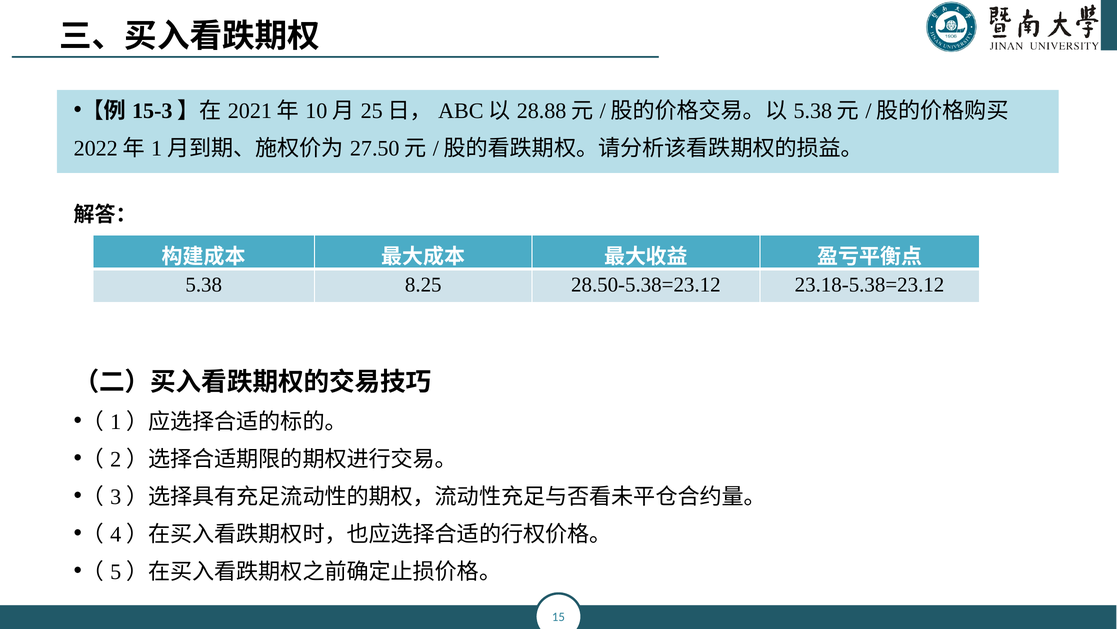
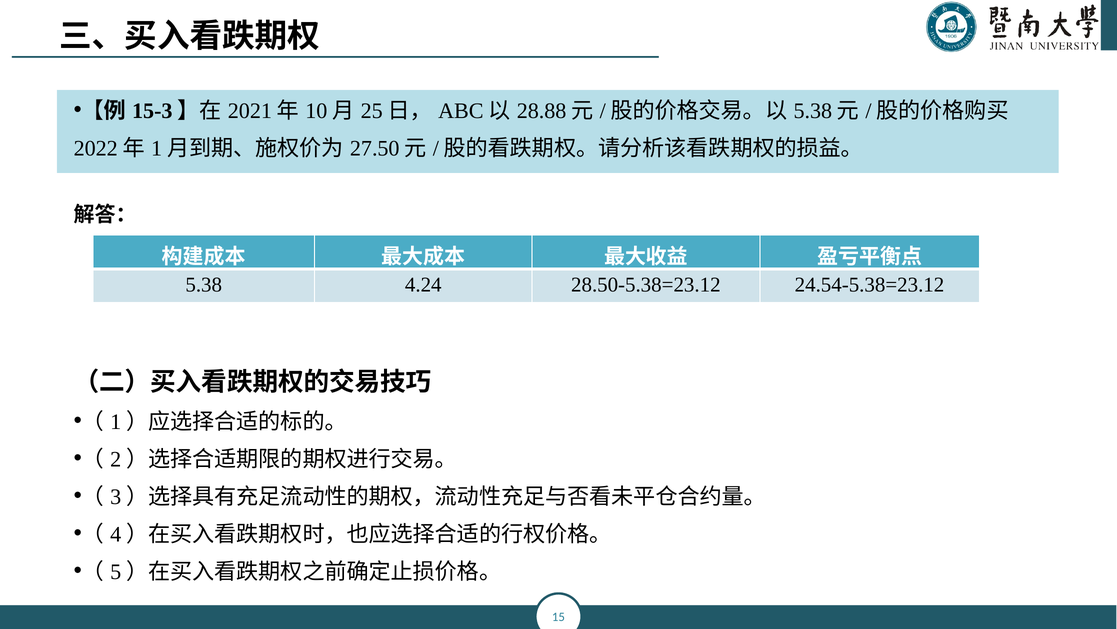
8.25: 8.25 -> 4.24 (423, 285)
23.18-5.38=23.12: 23.18-5.38=23.12 -> 24.54-5.38=23.12 (870, 285)
